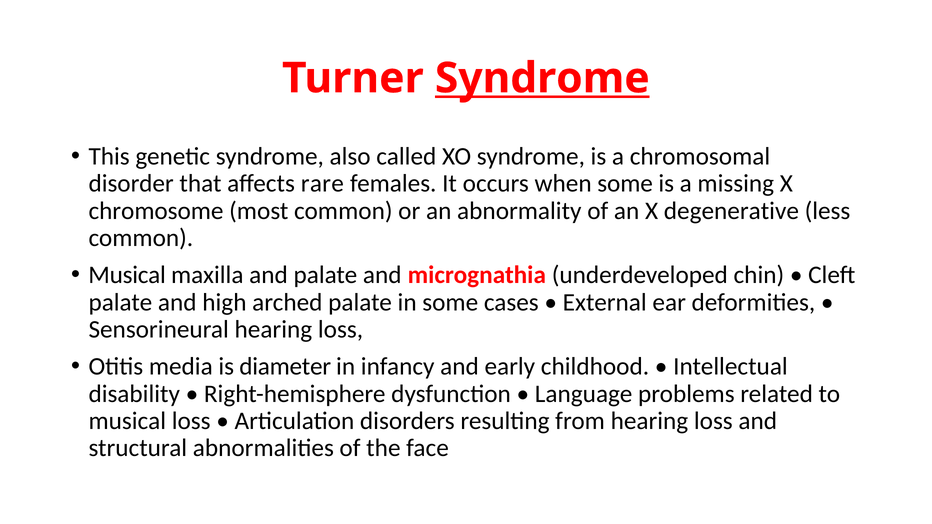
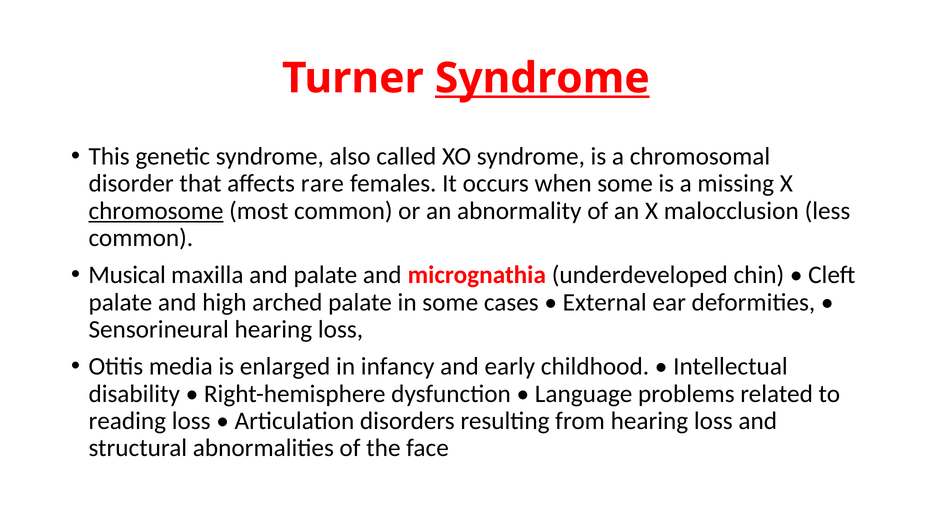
chromosome underline: none -> present (156, 211)
degenerative: degenerative -> malocclusion (731, 211)
diameter: diameter -> enlarged (285, 367)
musical: musical -> reading (127, 421)
